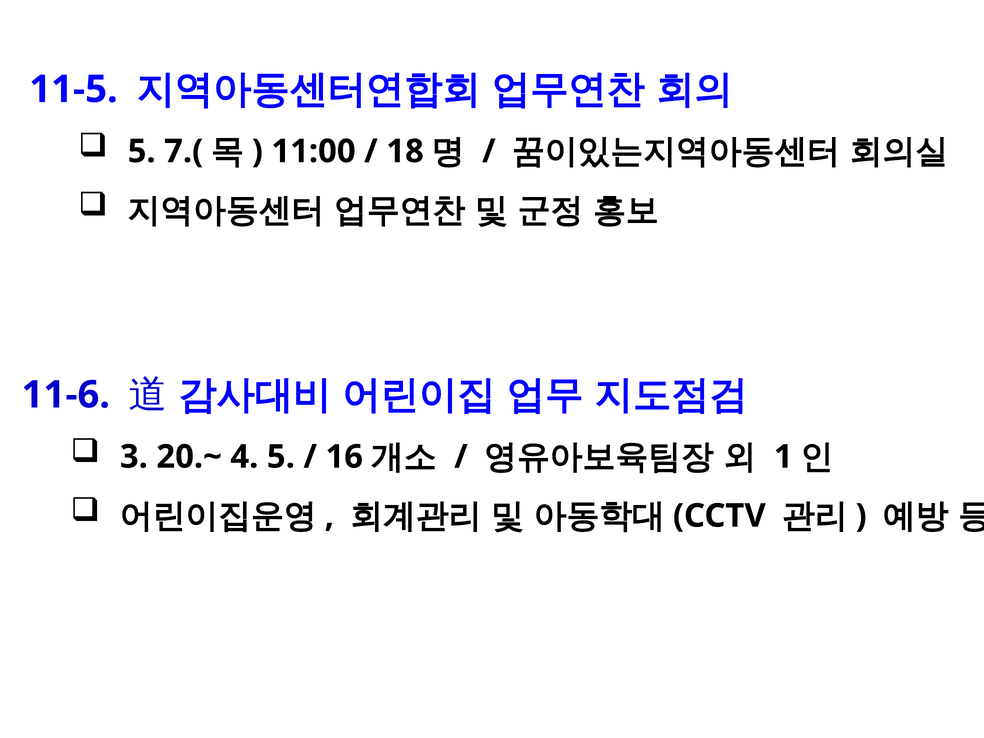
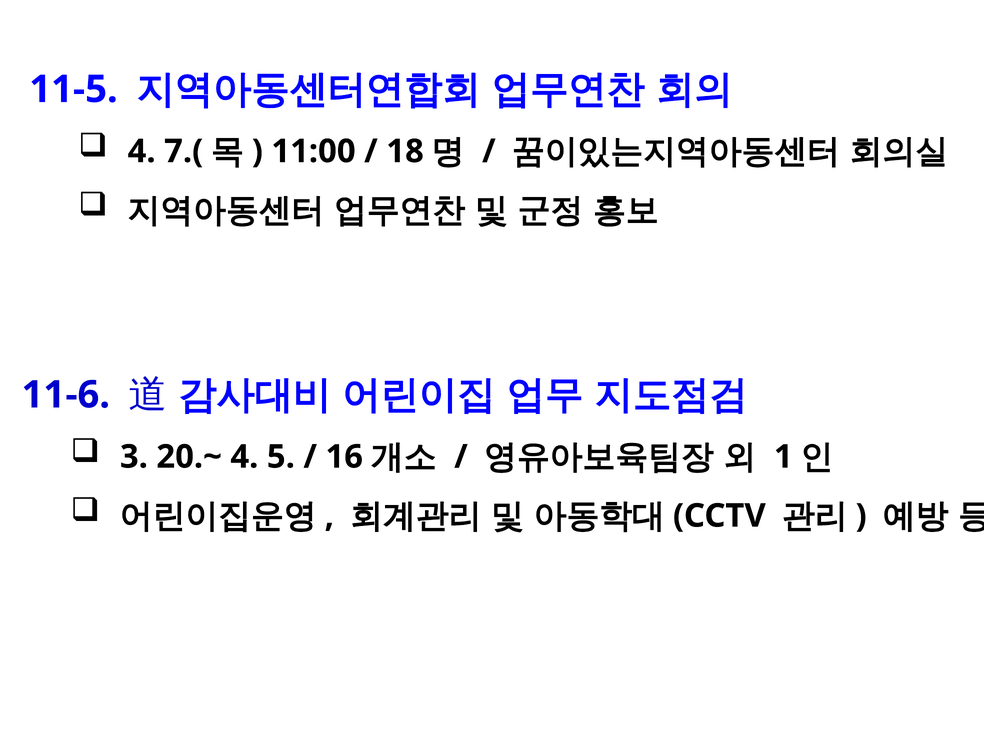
5: 5 -> 4 (142, 151)
